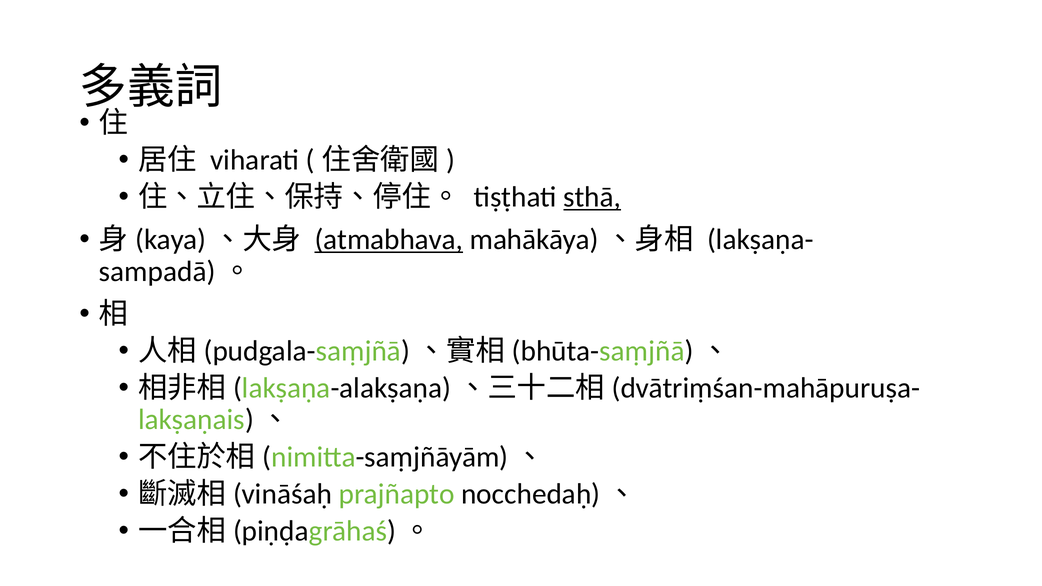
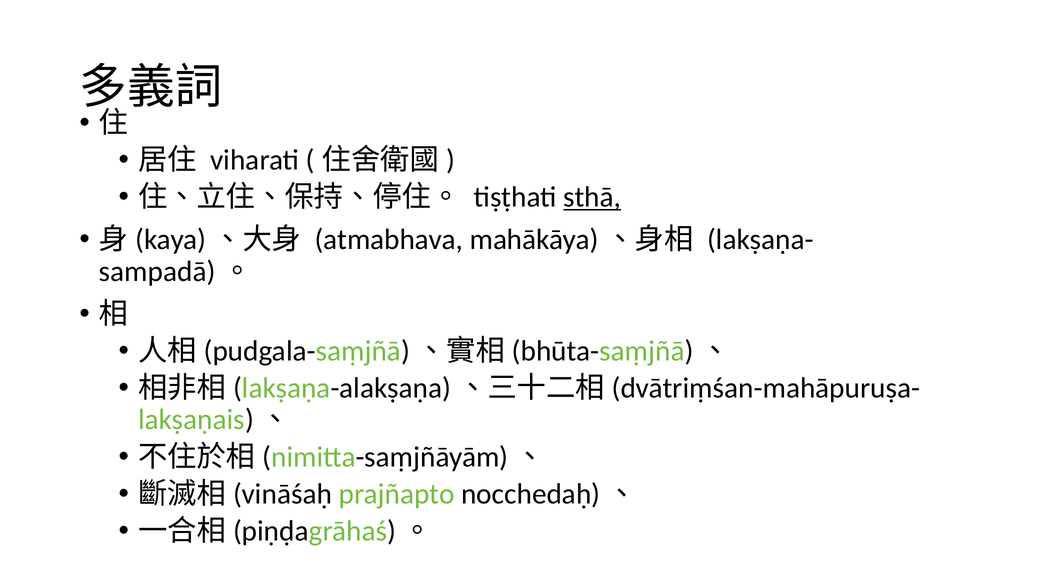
atmabhava underline: present -> none (389, 240)
